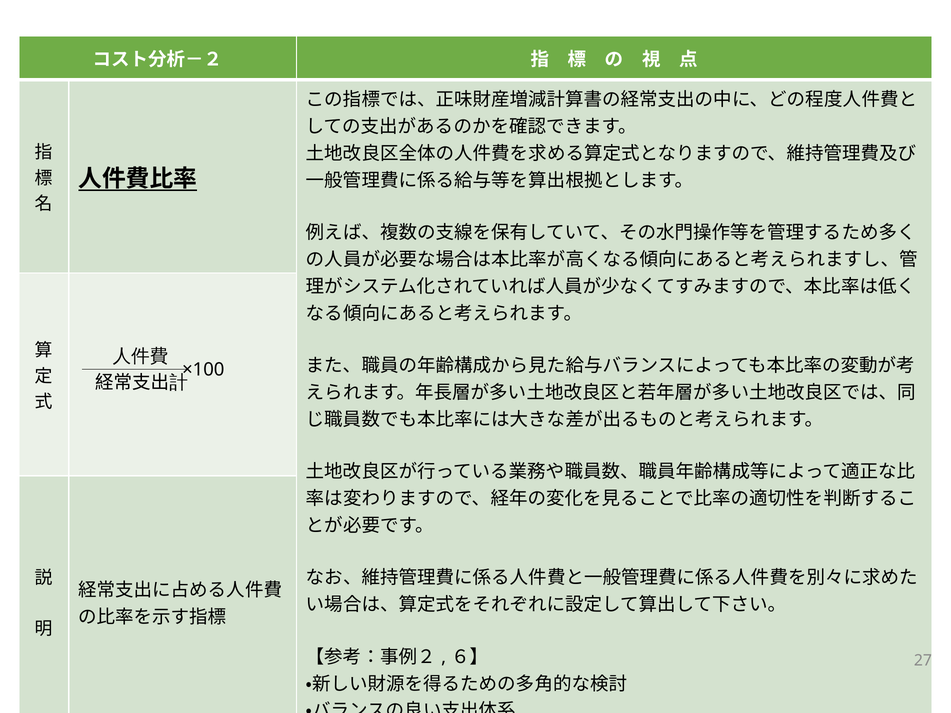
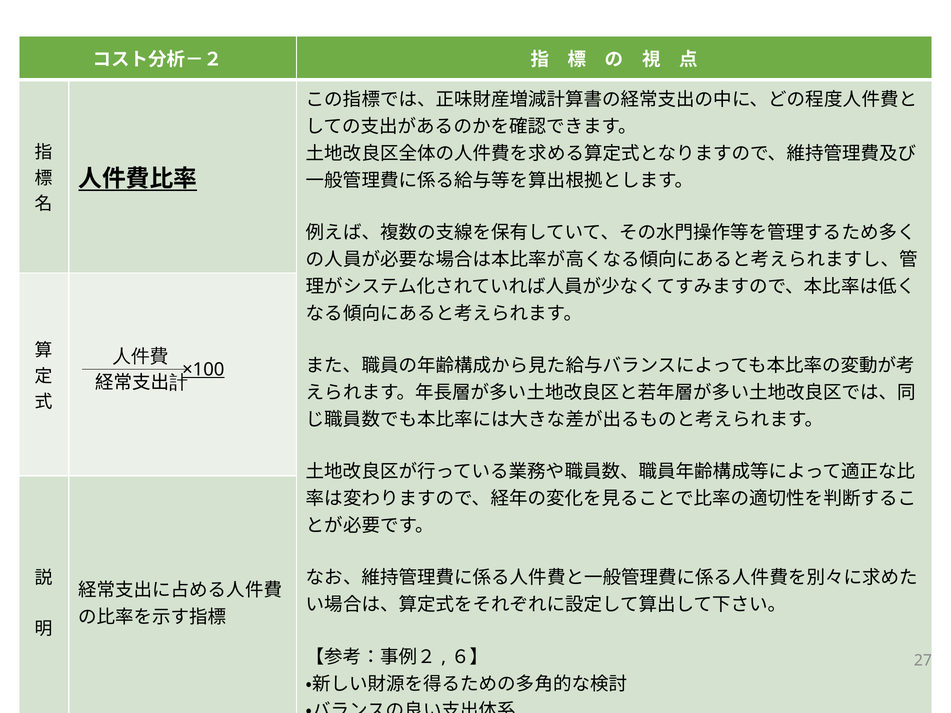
×100 underline: none -> present (203, 370)
